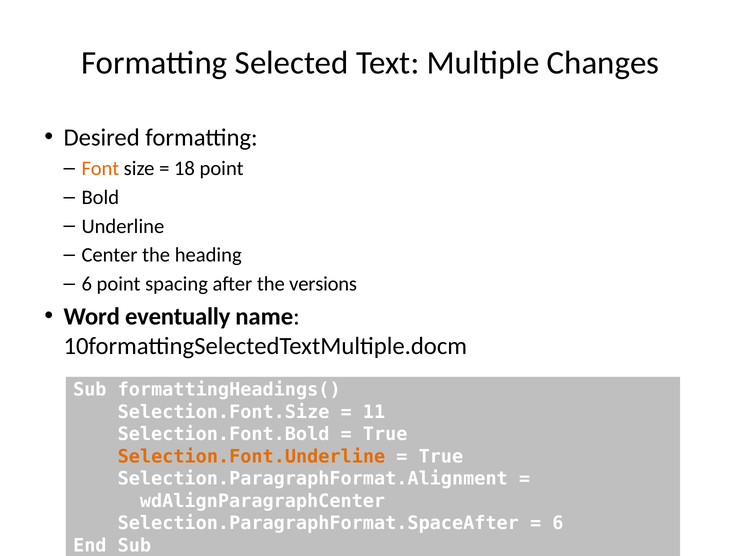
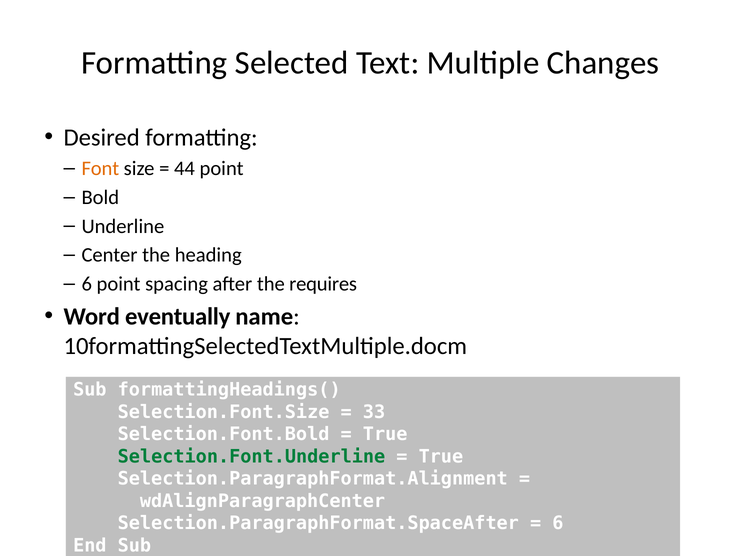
18: 18 -> 44 (184, 169)
versions: versions -> requires (323, 284)
11: 11 -> 33 (374, 412)
Selection.Font.Underline colour: orange -> green (251, 456)
